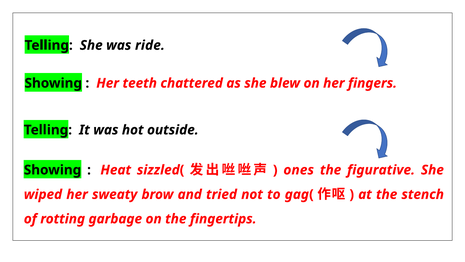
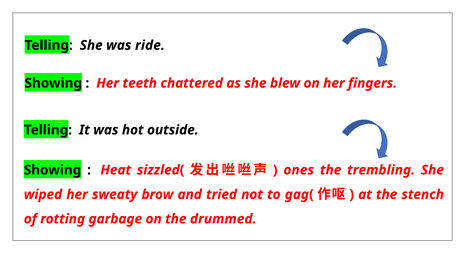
figurative: figurative -> trembling (381, 170)
fingertips: fingertips -> drummed (223, 219)
